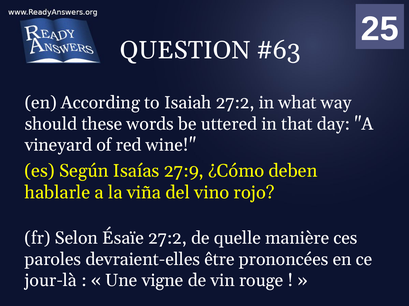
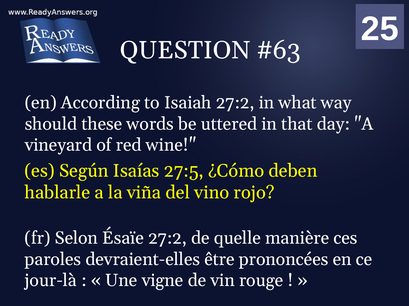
27:9: 27:9 -> 27:5 (184, 171)
